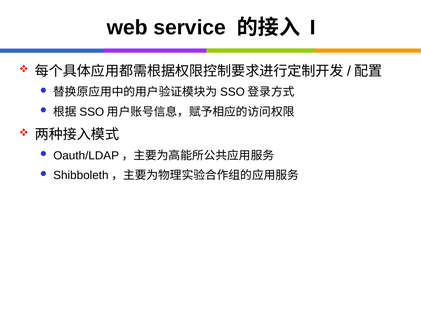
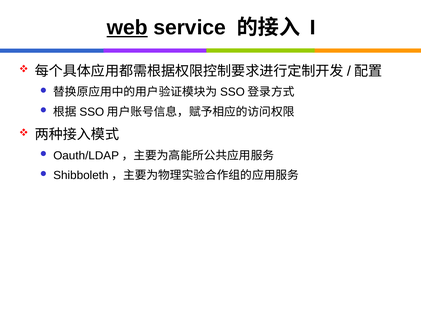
web underline: none -> present (127, 28)
